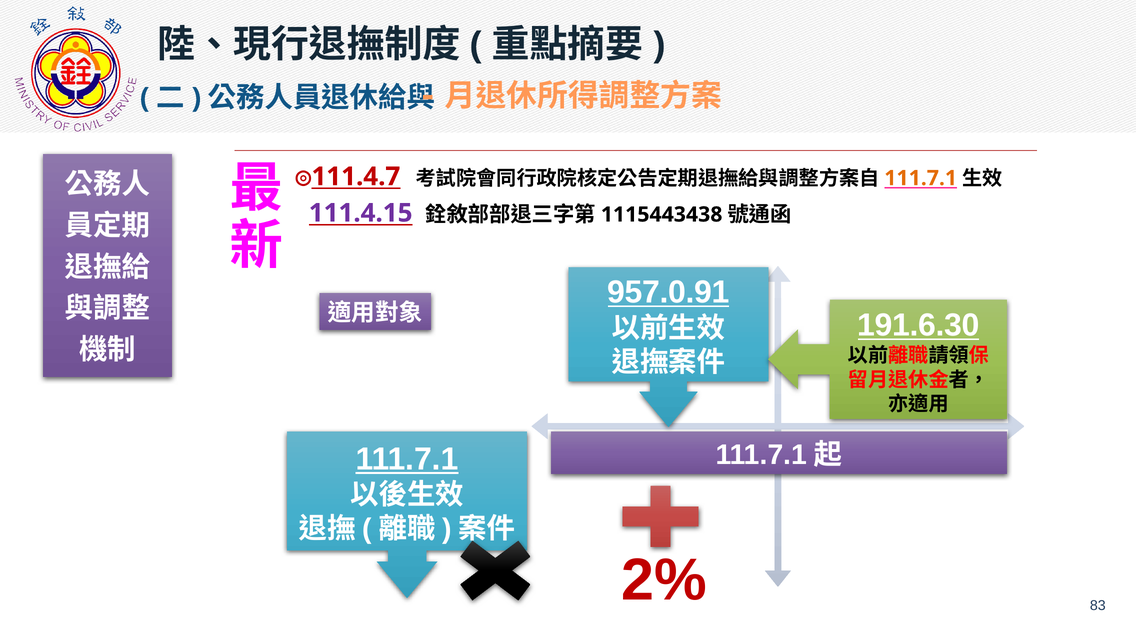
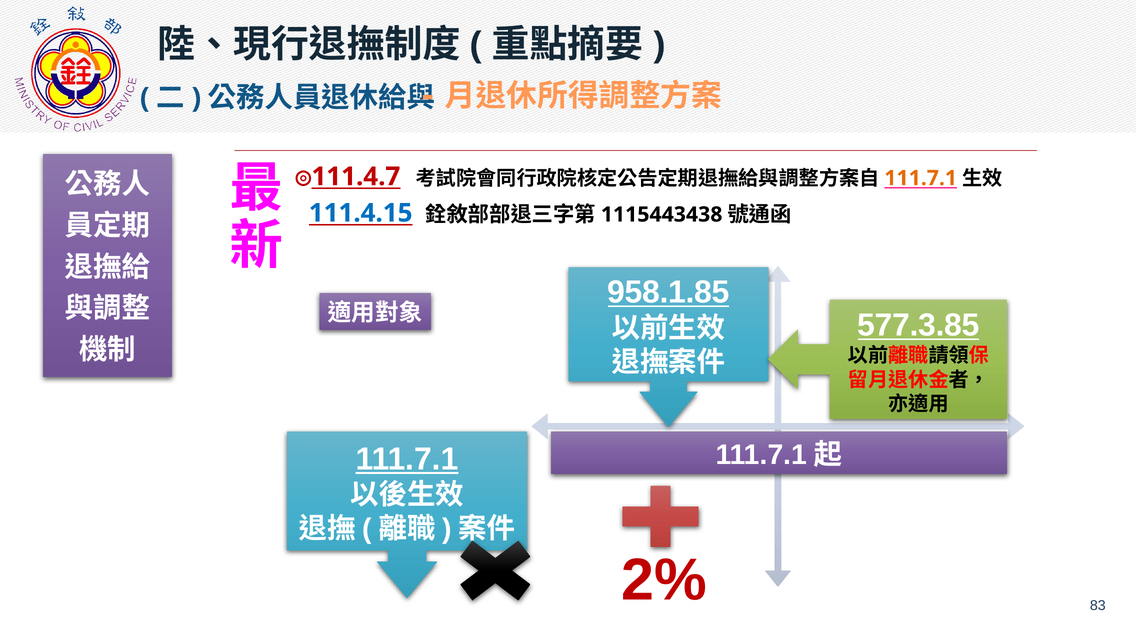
111.4.15 colour: purple -> blue (361, 213)
957.0.91: 957.0.91 -> 958.1.85 (669, 292)
191.6.30: 191.6.30 -> 577.3.85 (919, 325)
